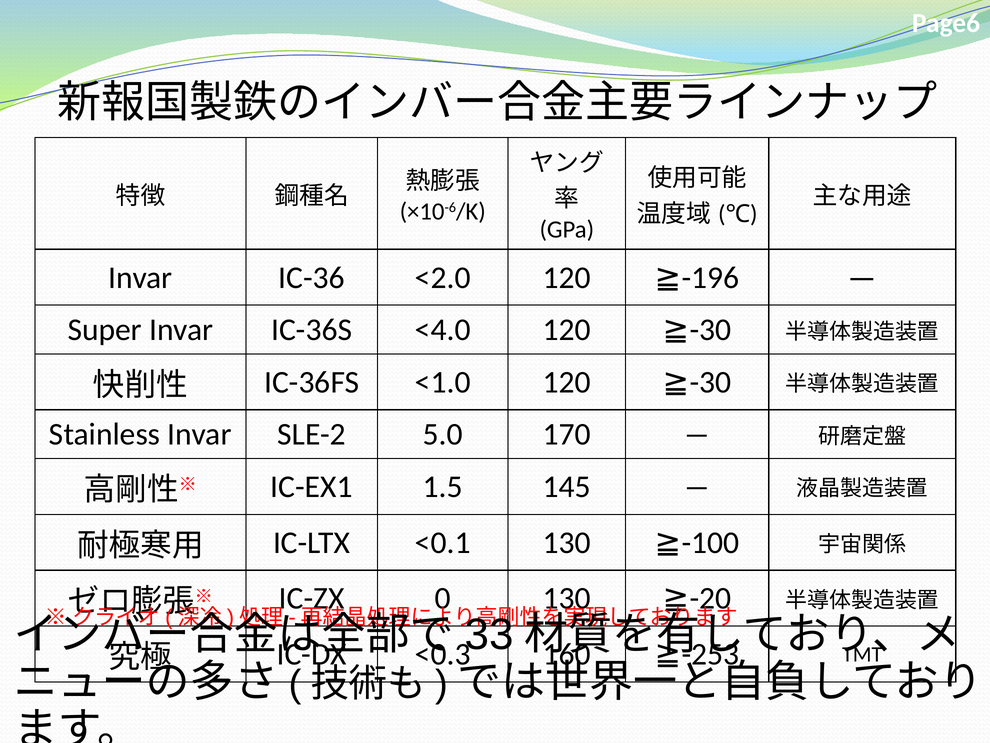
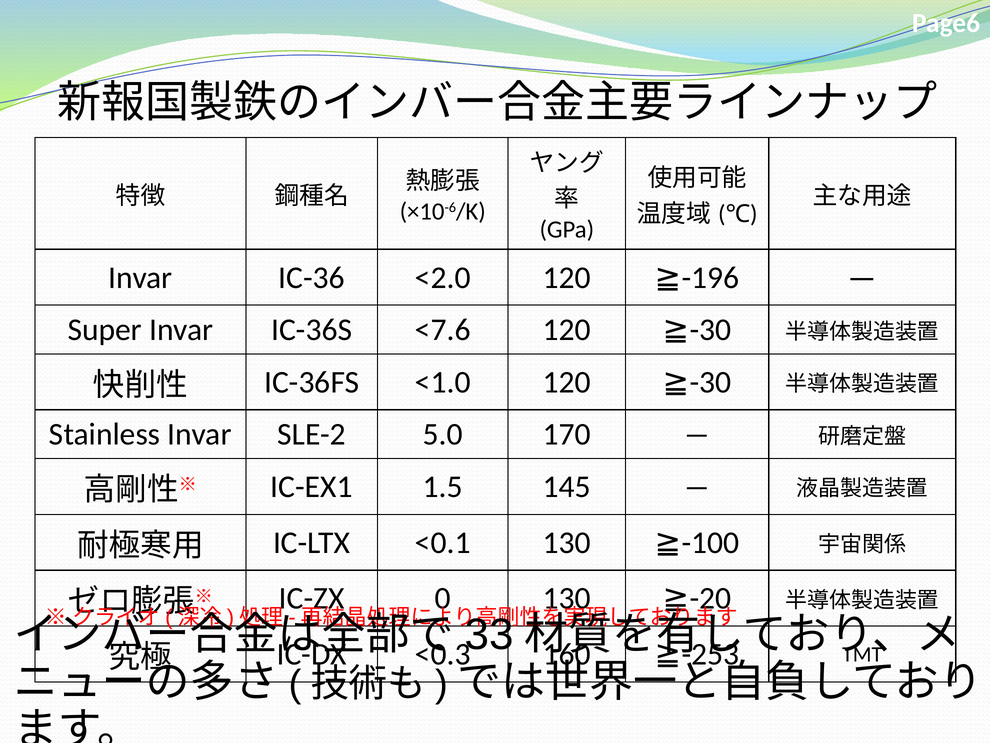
<4.0: <4.0 -> <7.6 (443, 330)
